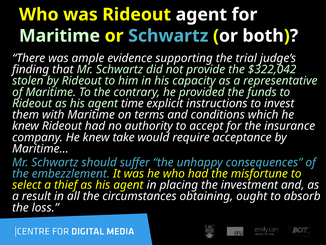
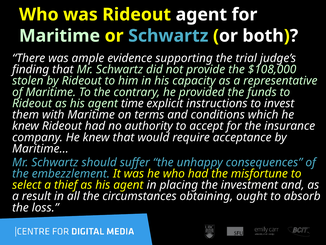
$322,042: $322,042 -> $108,000 (272, 69)
knew take: take -> that (124, 137)
